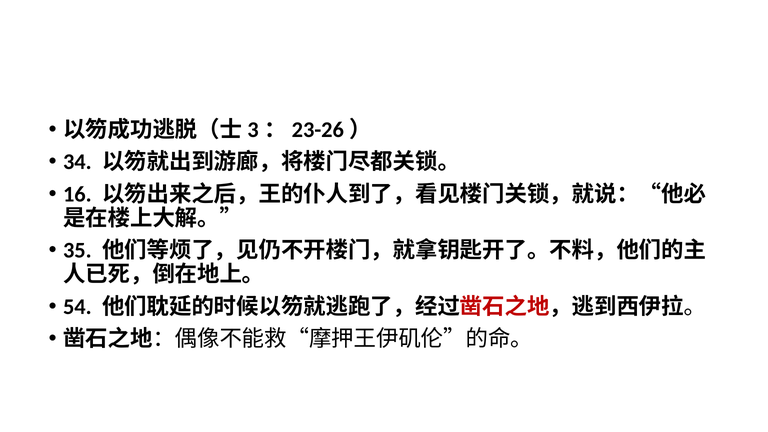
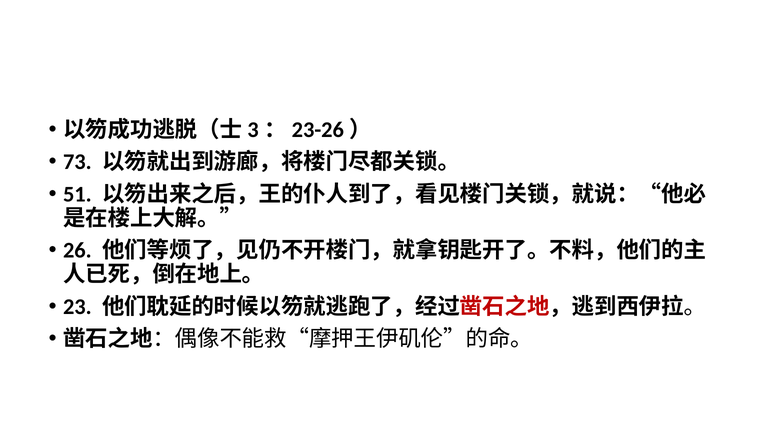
34: 34 -> 73 (77, 162)
16: 16 -> 51 (77, 194)
35: 35 -> 26 (77, 250)
54: 54 -> 23 (77, 307)
